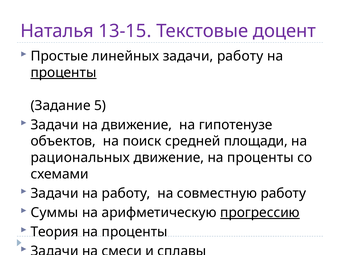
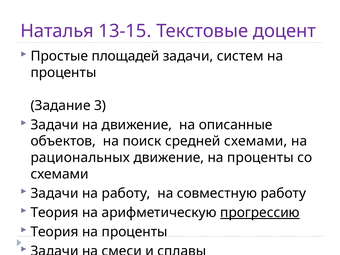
линейных: линейных -> площадей (126, 56)
задачи работу: работу -> систем (240, 56)
проценты underline: present -> none (63, 73)
5: 5 -> 3 (100, 105)
гипотенузе: гипотенузе -> описанные (236, 125)
средней площади: площади -> схемами (256, 141)
Суммы: Суммы -> Теория (55, 213)
